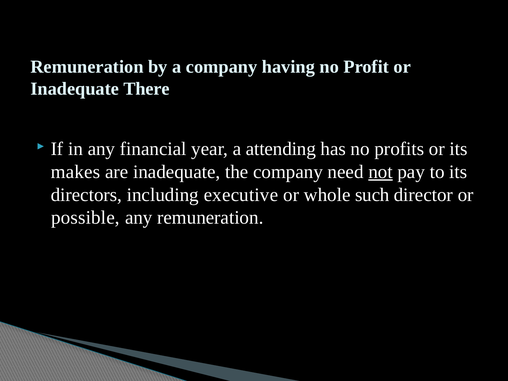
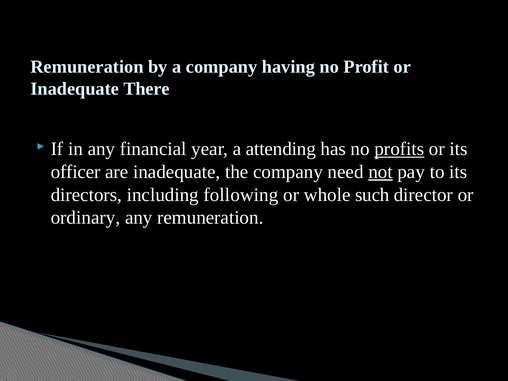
profits underline: none -> present (399, 149)
makes: makes -> officer (76, 172)
executive: executive -> following (241, 195)
possible: possible -> ordinary (85, 218)
